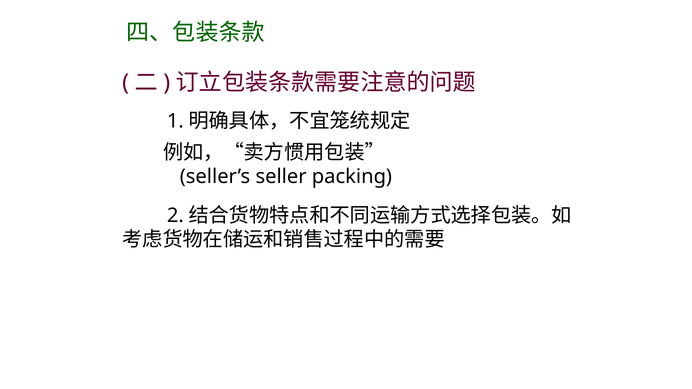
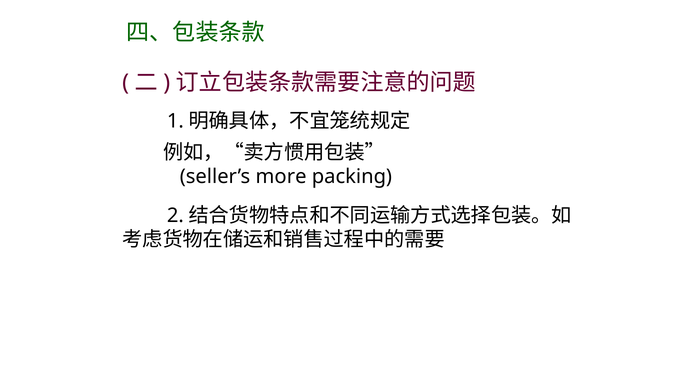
seller: seller -> more (281, 177)
